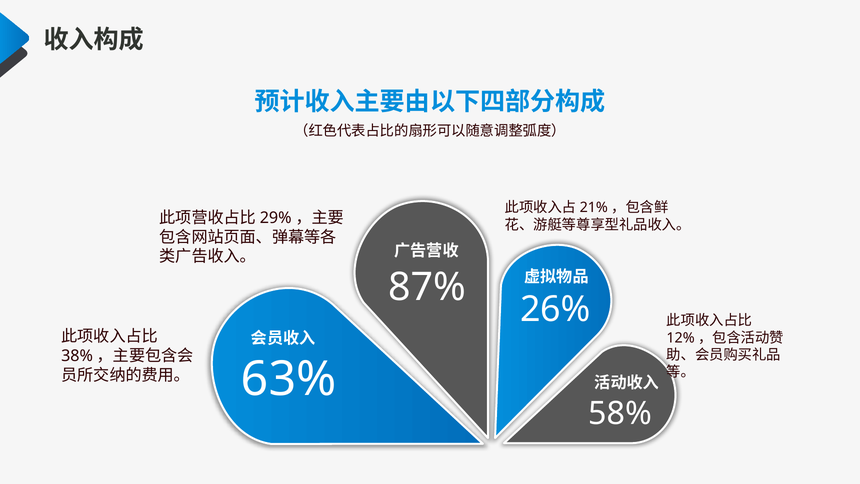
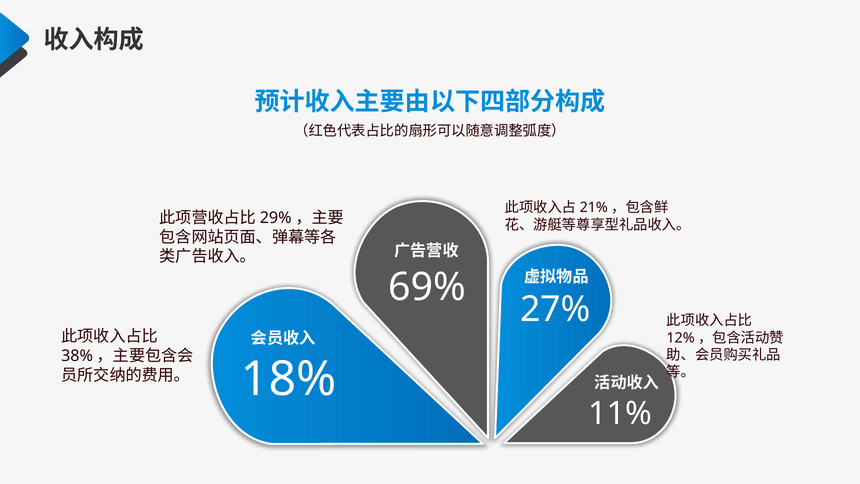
87%: 87% -> 69% (427, 287)
26%: 26% -> 27% (555, 309)
63%: 63% -> 18% (289, 379)
58%: 58% -> 11% (620, 413)
